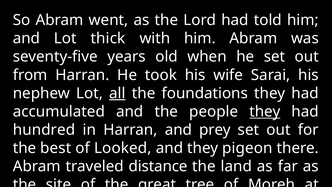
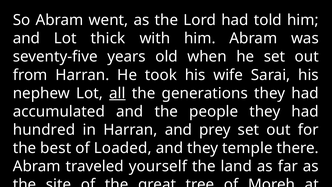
foundations: foundations -> generations (205, 93)
they underline: present -> none (265, 111)
Looked: Looked -> Loaded (123, 148)
pigeon: pigeon -> temple (247, 148)
distance: distance -> yourself (158, 166)
